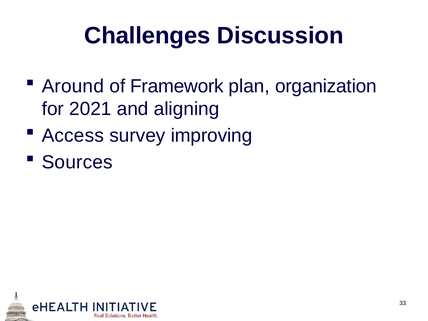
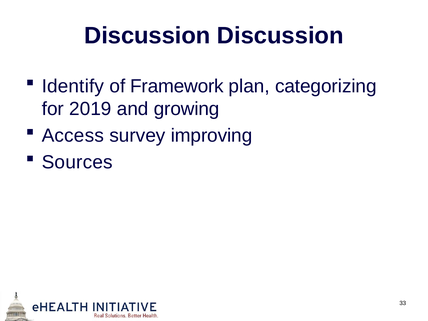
Challenges: Challenges -> Discussion (147, 36)
Around: Around -> Identify (73, 86)
organization: organization -> categorizing (326, 86)
2021: 2021 -> 2019 (90, 109)
aligning: aligning -> growing (187, 109)
